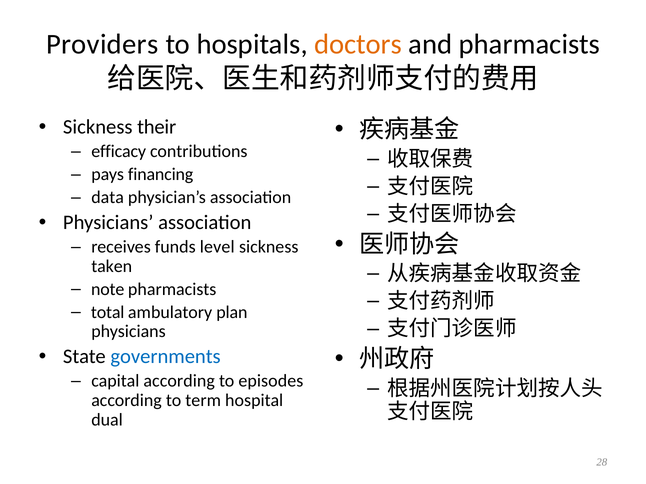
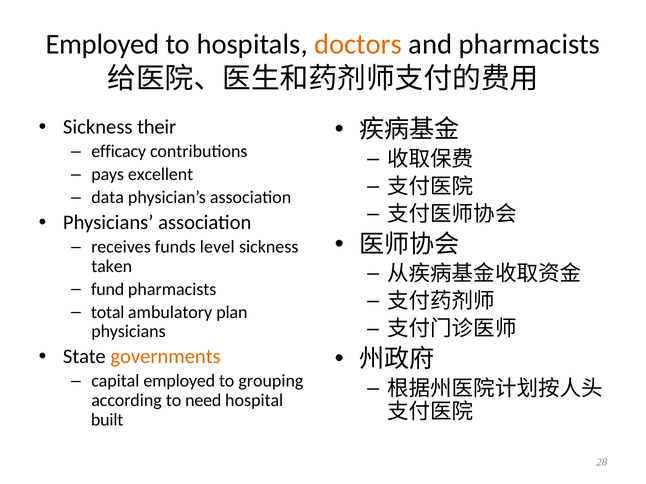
Providers: Providers -> Employed (103, 45)
financing: financing -> excellent (161, 175)
note: note -> fund (108, 290)
governments colour: blue -> orange (166, 357)
capital according: according -> employed (179, 381)
episodes: episodes -> grouping (271, 381)
term: term -> need (203, 401)
dual: dual -> built (107, 420)
